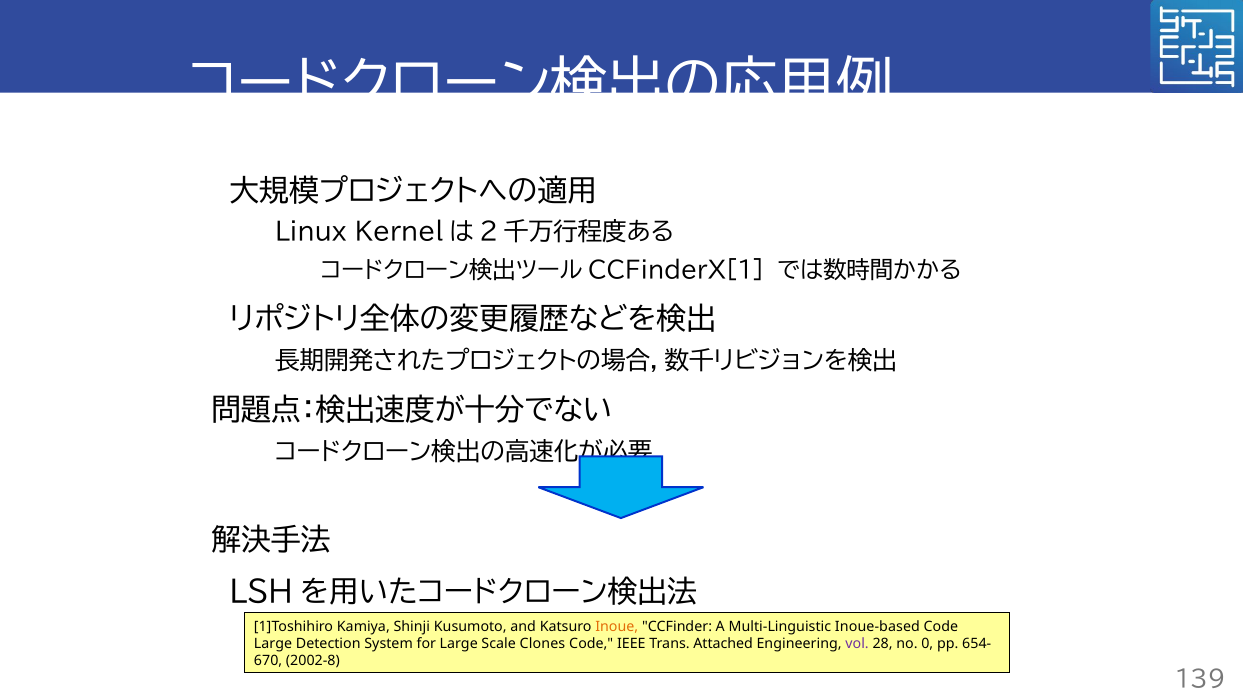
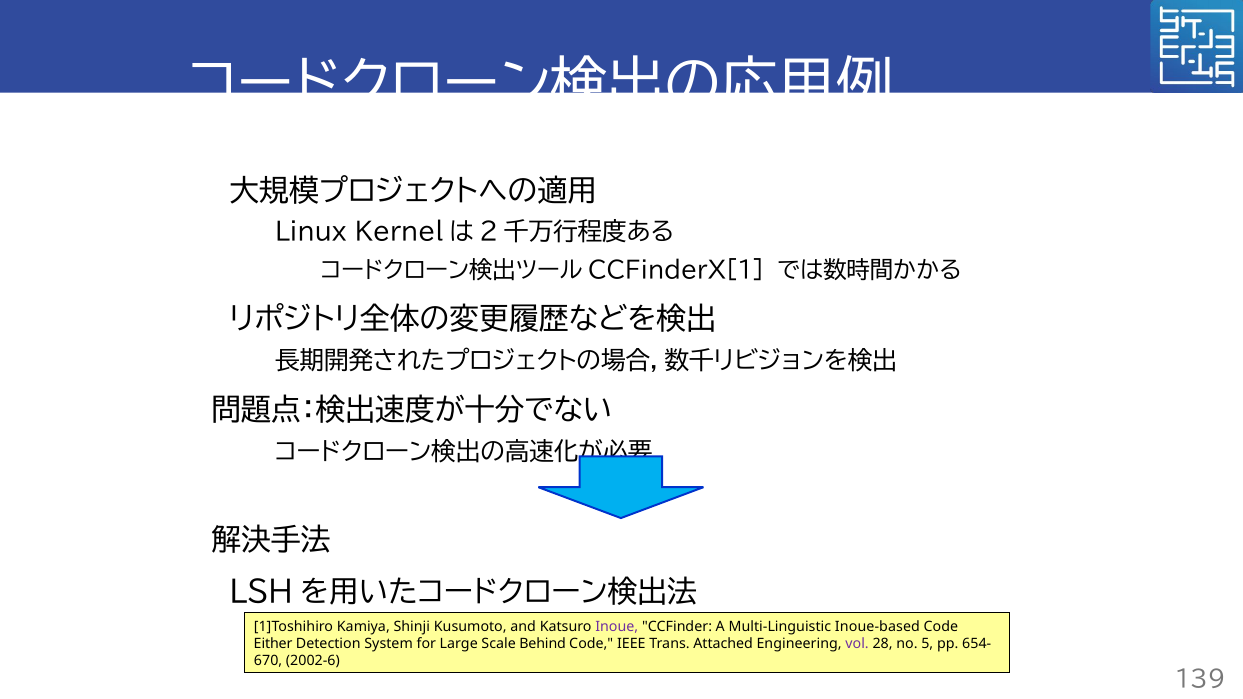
Inoue colour: orange -> purple (617, 627)
Large: Large -> Either (273, 644)
Clones: Clones -> Behind (543, 644)
0: 0 -> 5 (927, 644)
2002-8: 2002-8 -> 2002-6 (313, 661)
